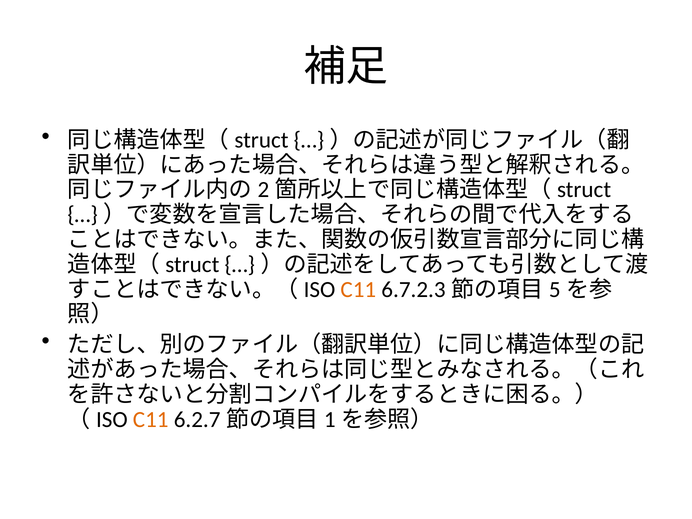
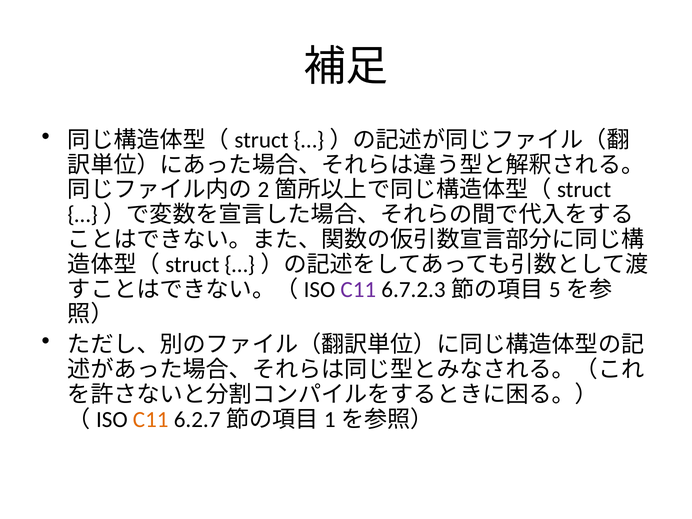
C11 colour: orange -> purple (358, 289)
